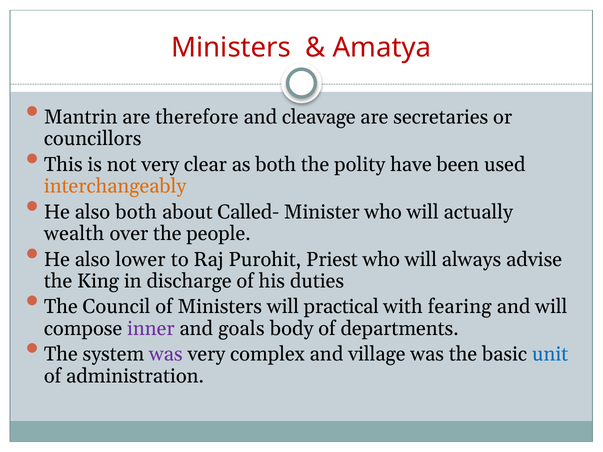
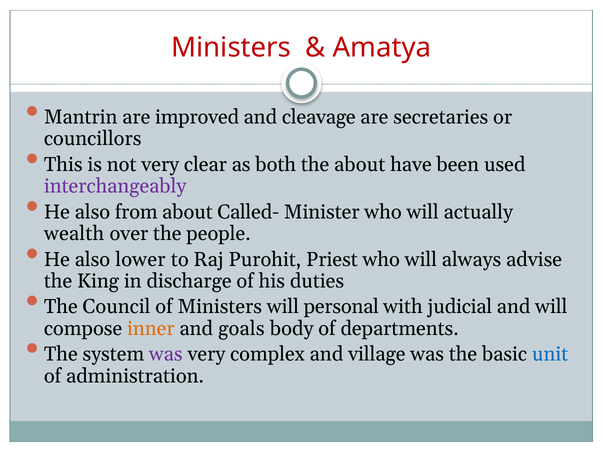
therefore: therefore -> improved (197, 117)
the polity: polity -> about (360, 165)
interchangeably colour: orange -> purple (115, 186)
also both: both -> from (136, 212)
practical: practical -> personal (341, 307)
fearing: fearing -> judicial (460, 307)
inner colour: purple -> orange (151, 329)
